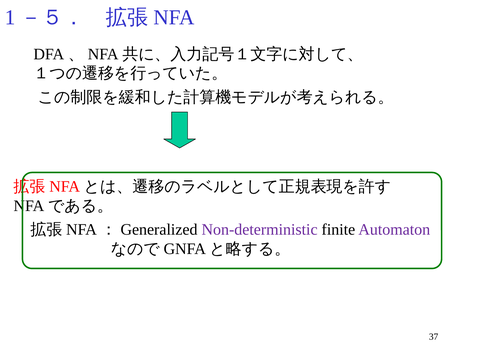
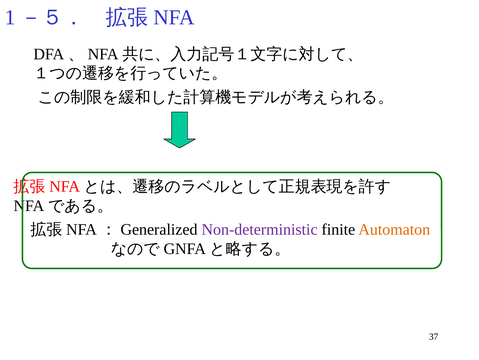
Automaton colour: purple -> orange (394, 229)
